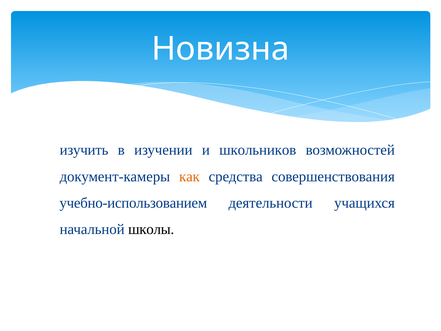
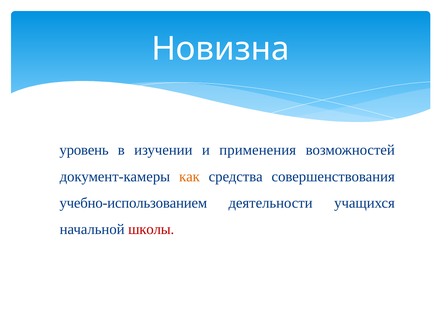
изучить: изучить -> уровень (84, 150)
школьников: школьников -> применения (258, 150)
школы colour: black -> red (151, 229)
